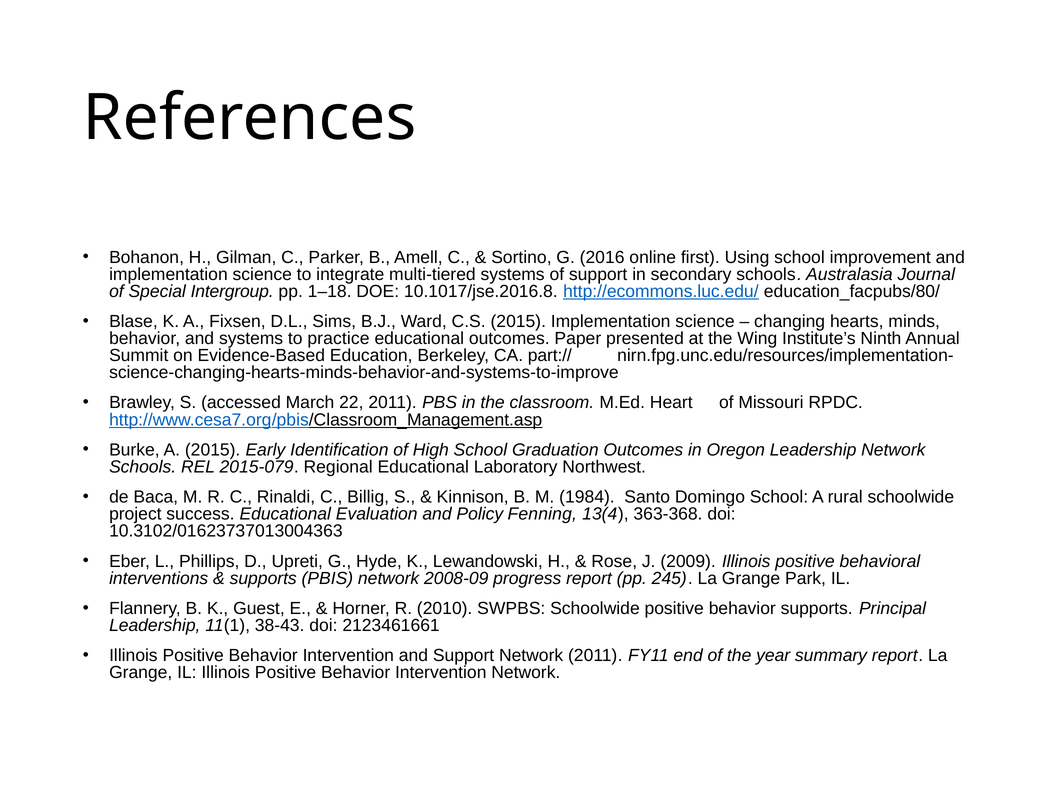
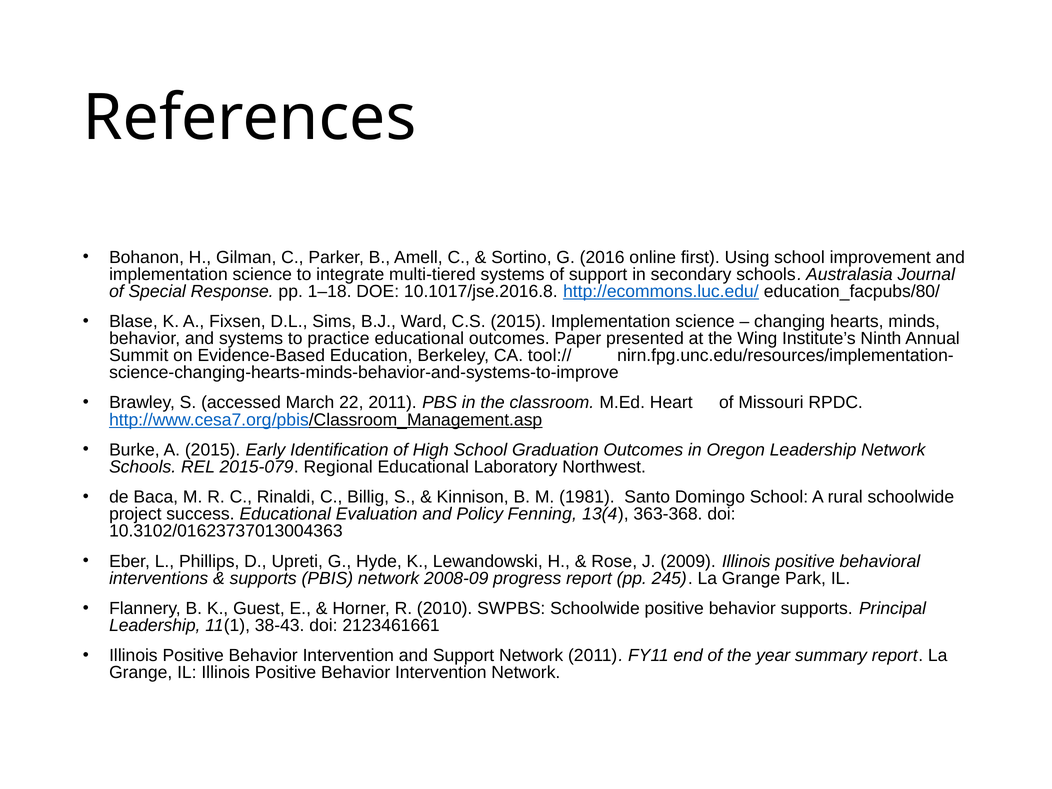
Intergroup: Intergroup -> Response (232, 291)
part://: part:// -> tool:// (550, 356)
1984: 1984 -> 1981 (587, 497)
